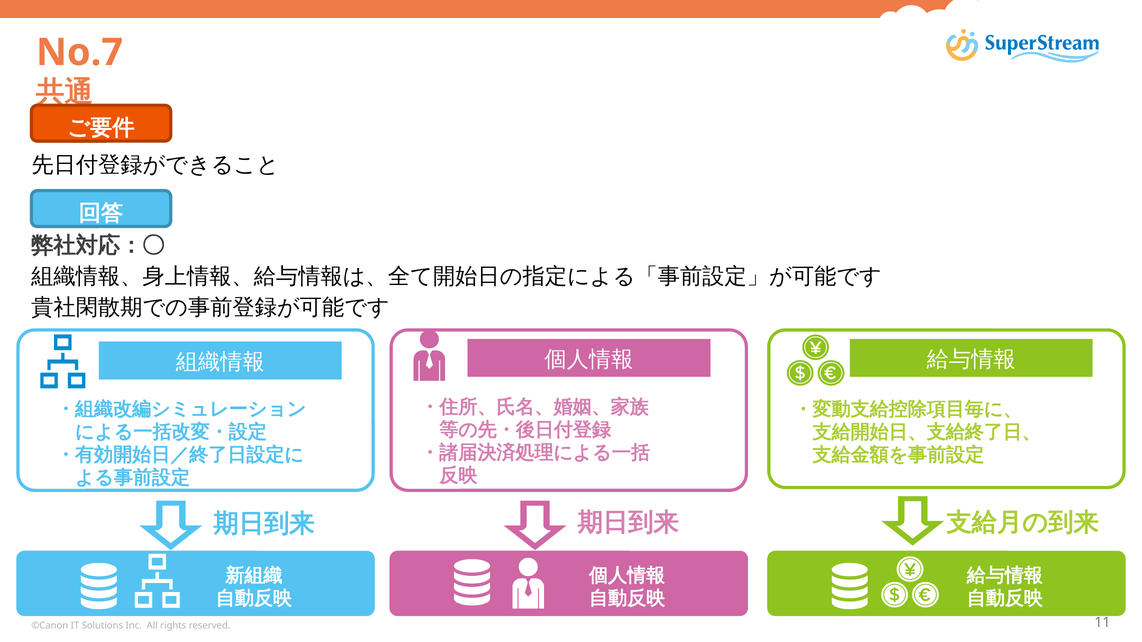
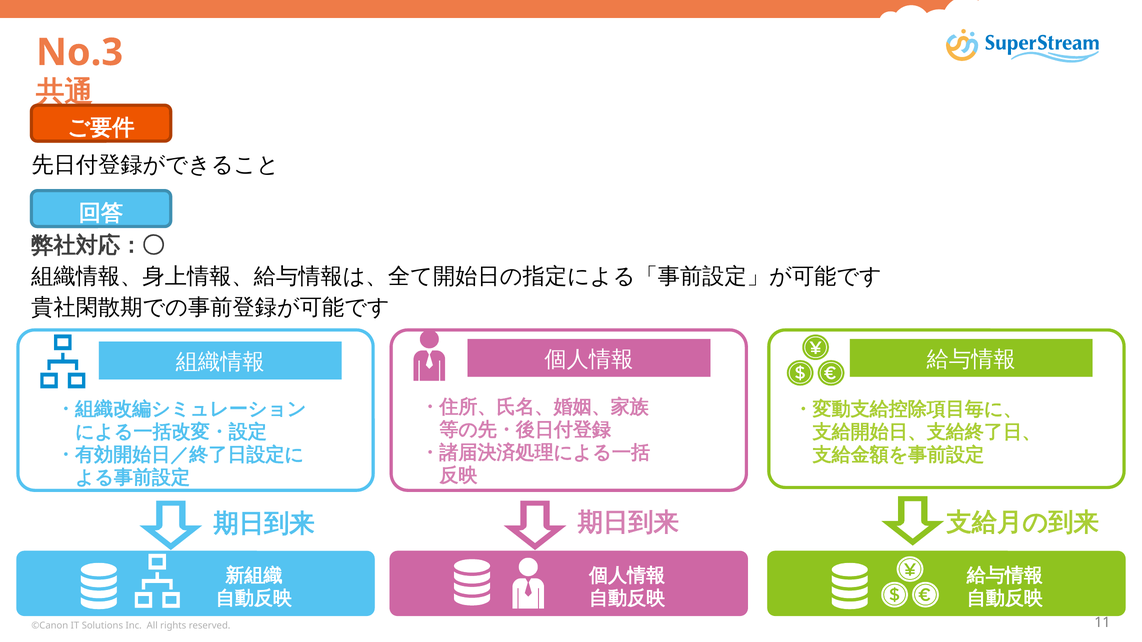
No.7: No.7 -> No.3 (80, 52)
